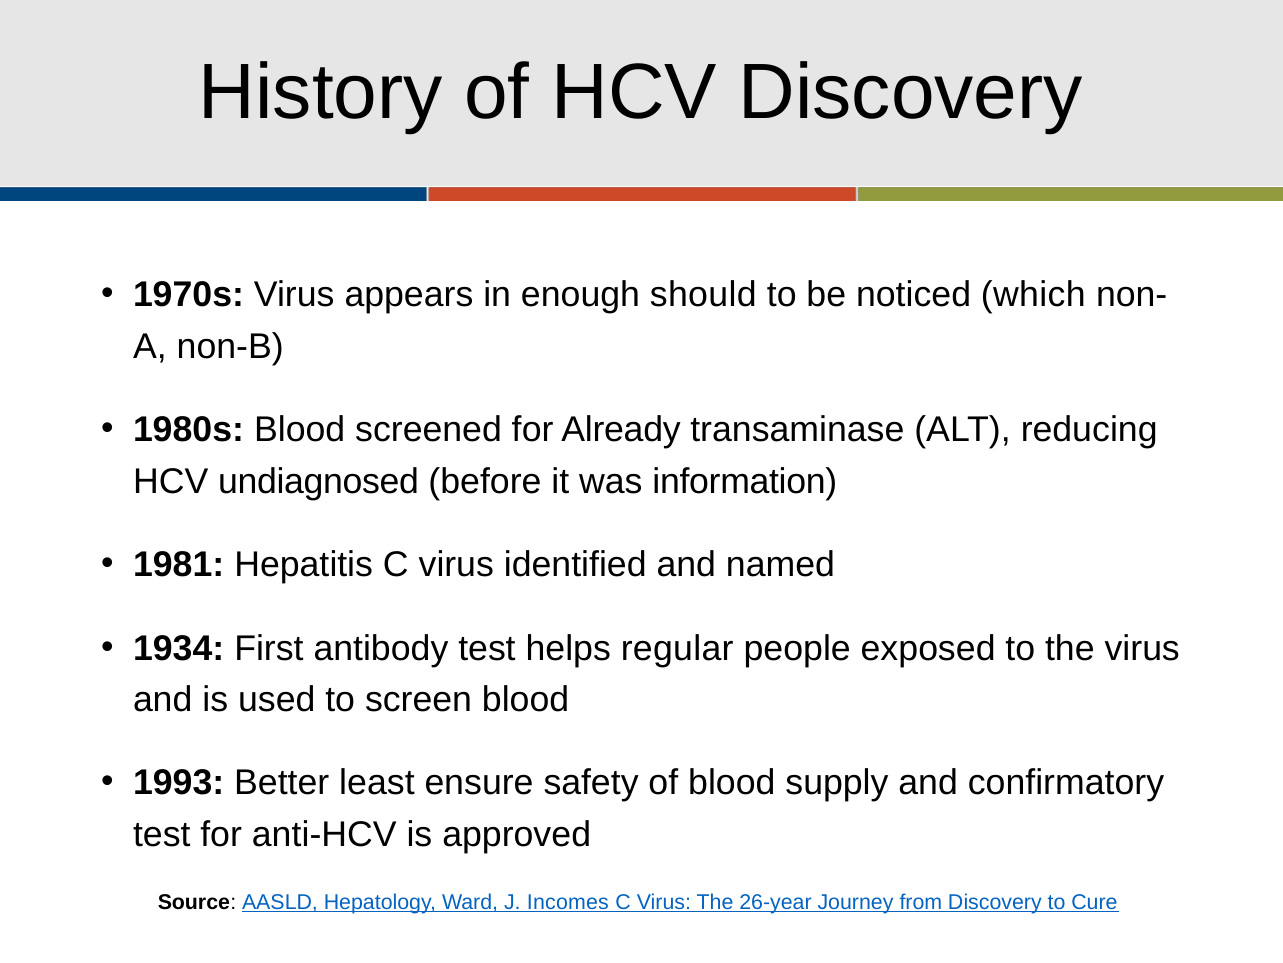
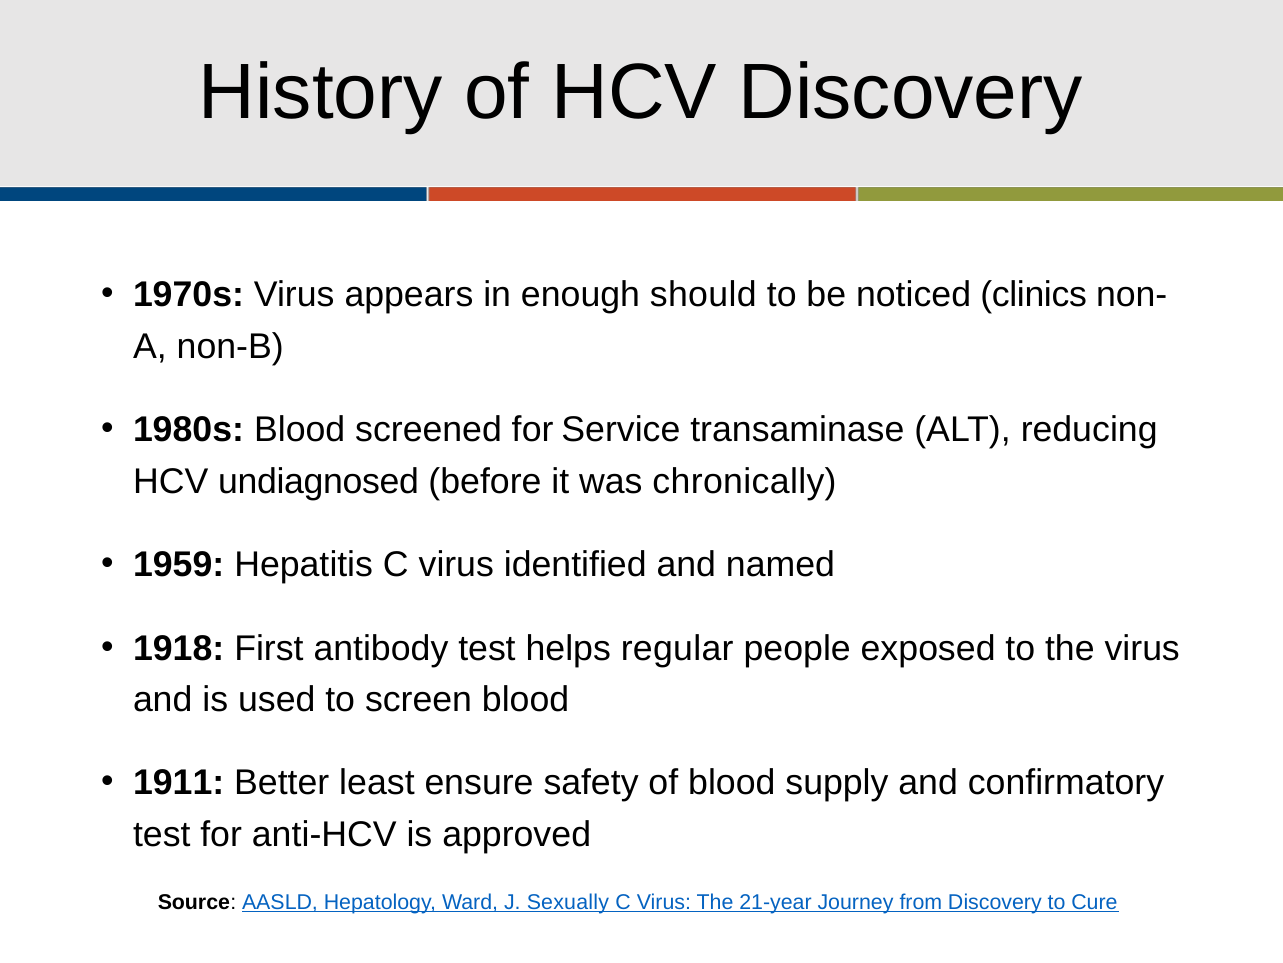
which: which -> clinics (1034, 295)
Already: Already -> Service (621, 430)
information: information -> chronically (745, 481)
1981: 1981 -> 1959 (179, 564)
1934: 1934 -> 1918 (179, 648)
1993: 1993 -> 1911 (179, 783)
Incomes: Incomes -> Sexually (568, 901)
26-year: 26-year -> 21-year (775, 901)
